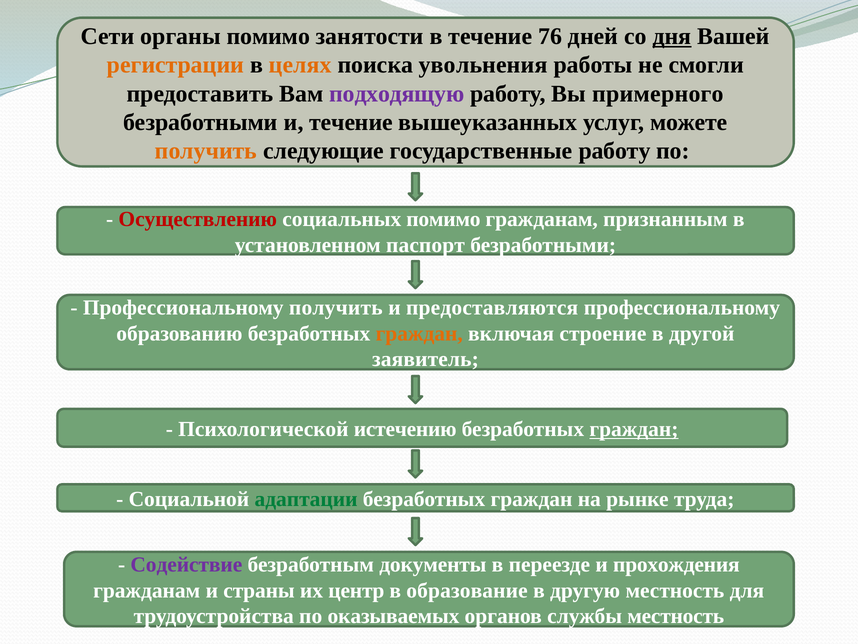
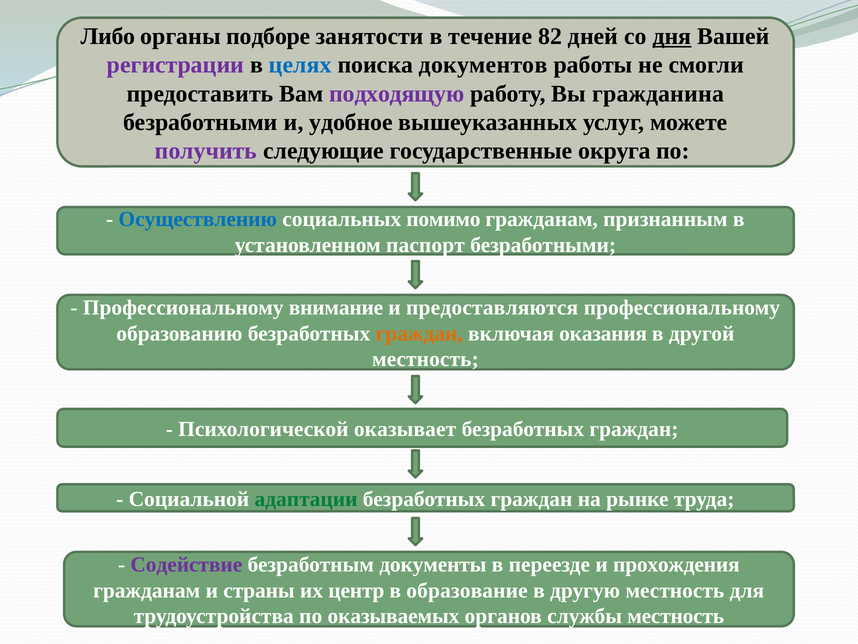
Сети: Сети -> Либо (108, 36)
органы помимо: помимо -> подборе (268, 36)
76: 76 -> 82 (550, 36)
регистрации colour: orange -> purple (175, 65)
целях colour: orange -> blue (300, 65)
увольнения: увольнения -> документов (483, 65)
примерного: примерного -> гражданина (658, 94)
и течение: течение -> удобное (351, 122)
получить colour: orange -> purple (206, 151)
государственные работу: работу -> округа (615, 151)
Осуществлению colour: red -> blue (198, 219)
Профессиональному получить: получить -> внимание (336, 308)
строение: строение -> оказания (603, 333)
заявитель: заявитель -> местность (425, 359)
истечению: истечению -> оказывает (405, 429)
граждан underline: present -> none (634, 429)
